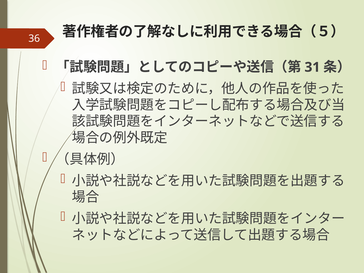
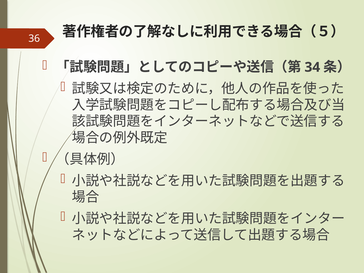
31: 31 -> 34 (312, 67)
